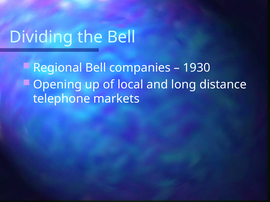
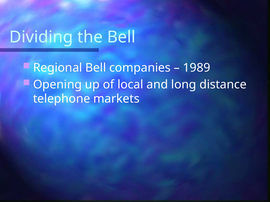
1930: 1930 -> 1989 (197, 68)
